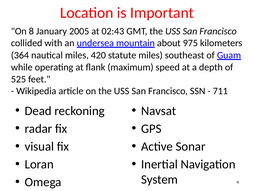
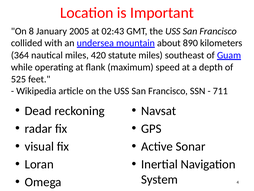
975: 975 -> 890 (190, 43)
